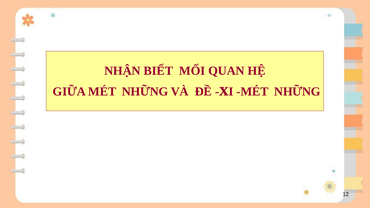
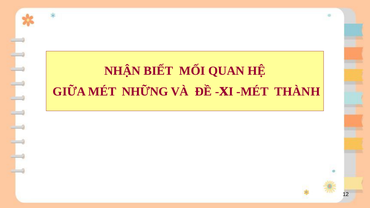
NHỮNG: NHỮNG -> THÀNH (297, 92)
